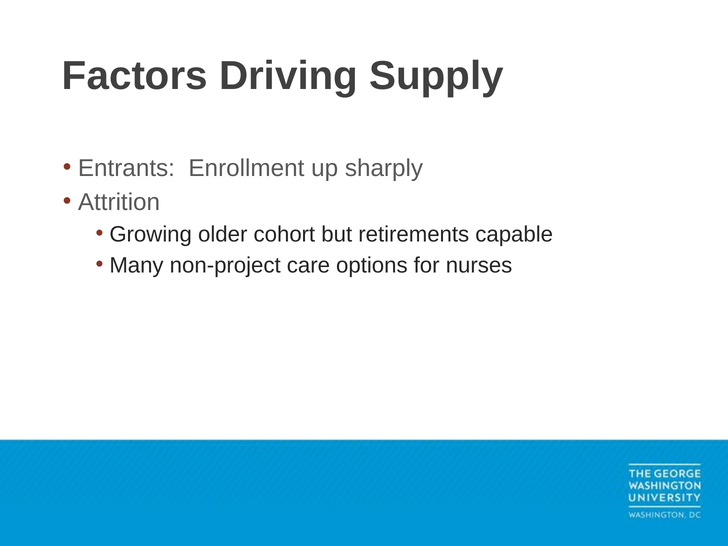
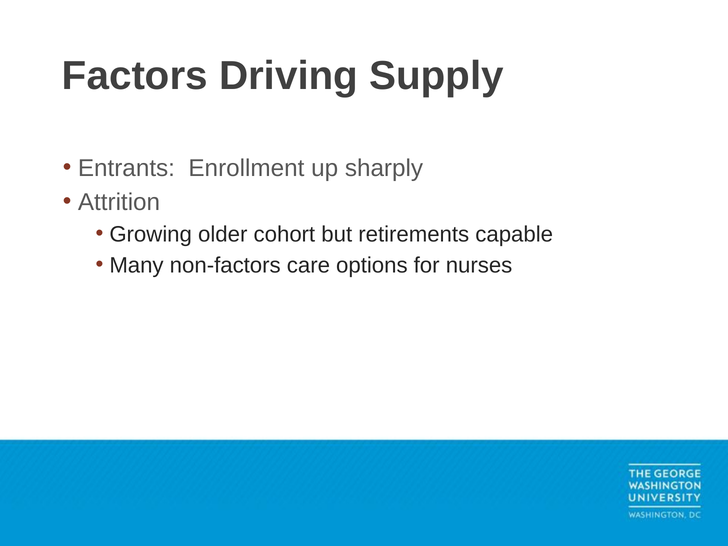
non-project: non-project -> non-factors (225, 265)
